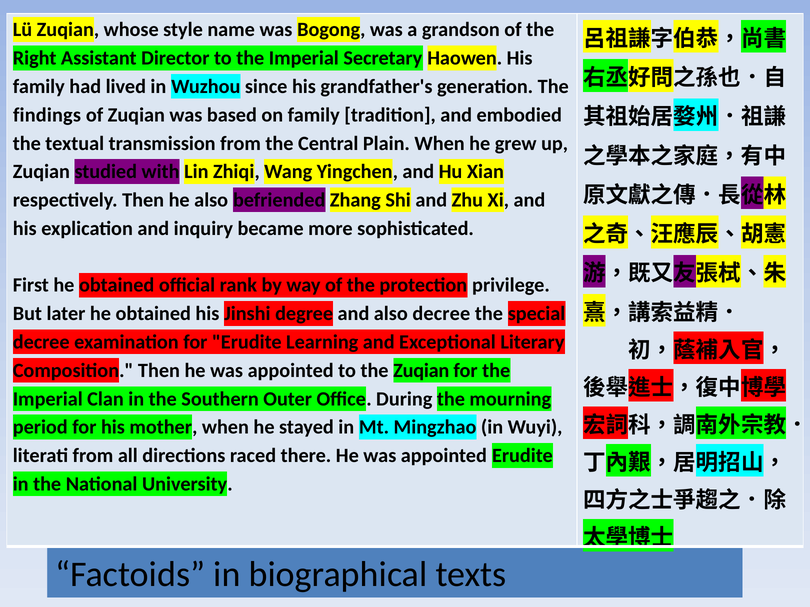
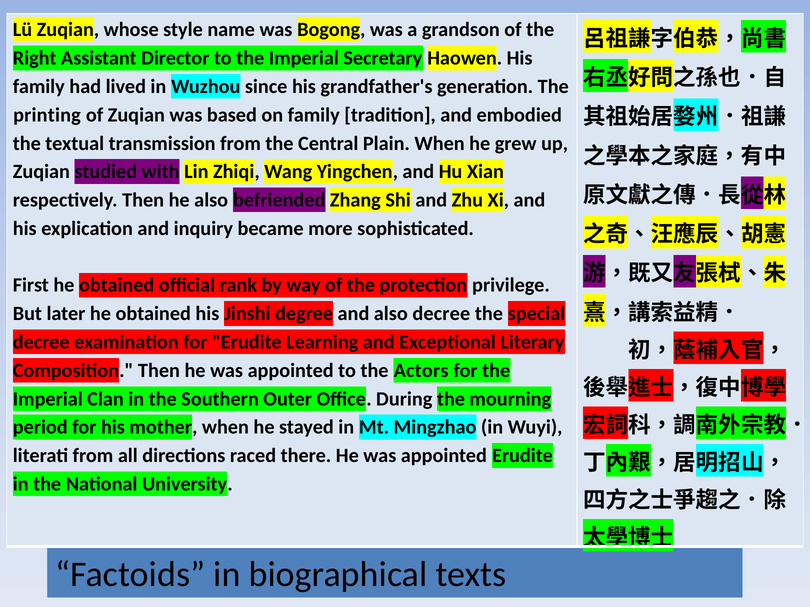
findings: findings -> printing (47, 115)
the Zuqian: Zuqian -> Actors (421, 371)
